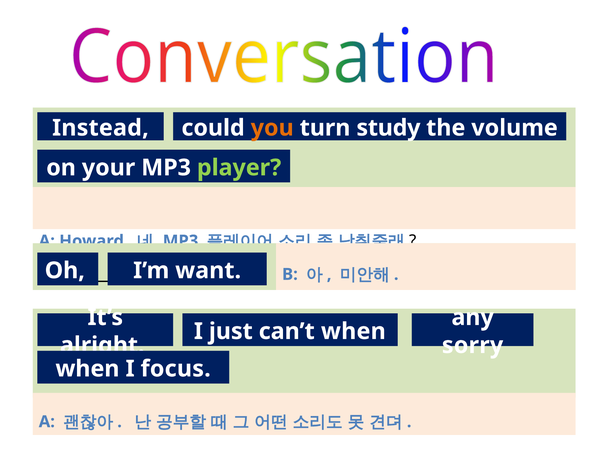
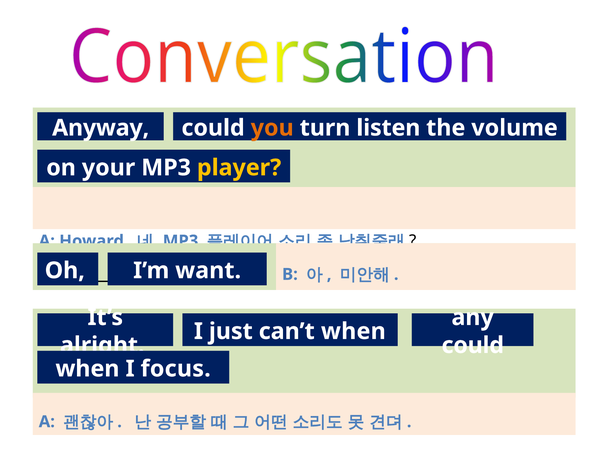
Instead: Instead -> Anyway (101, 128)
study: study -> listen (388, 128)
player colour: light green -> yellow (239, 168)
sorry: sorry -> could (473, 346)
